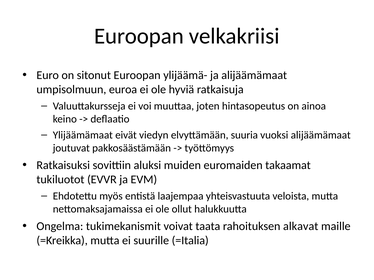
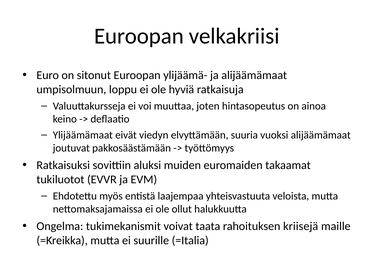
euroa: euroa -> loppu (123, 90)
alkavat: alkavat -> kriisejä (301, 227)
